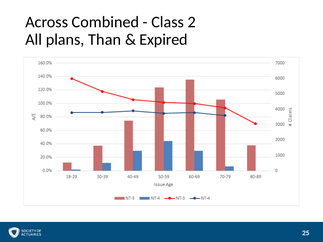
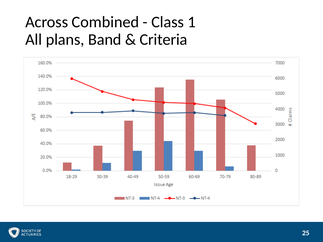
2: 2 -> 1 (192, 22)
Than: Than -> Band (105, 40)
Expired: Expired -> Criteria (164, 40)
